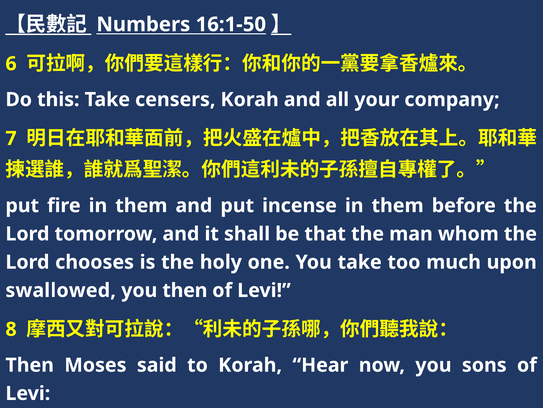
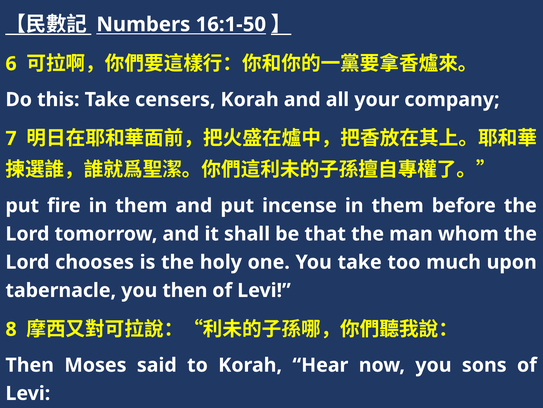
swallowed: swallowed -> tabernacle (61, 290)
